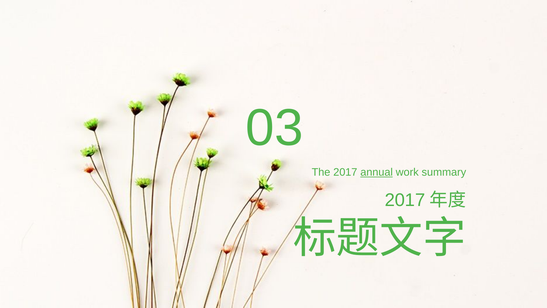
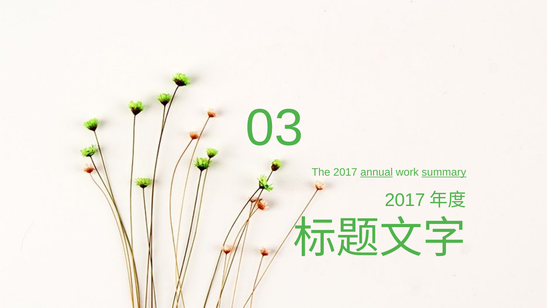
summary underline: none -> present (444, 172)
